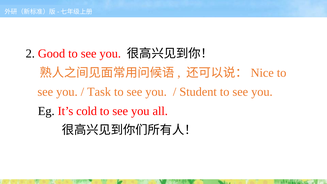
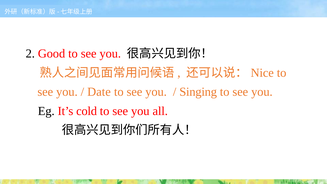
Task: Task -> Date (99, 92)
Student: Student -> Singing (198, 92)
